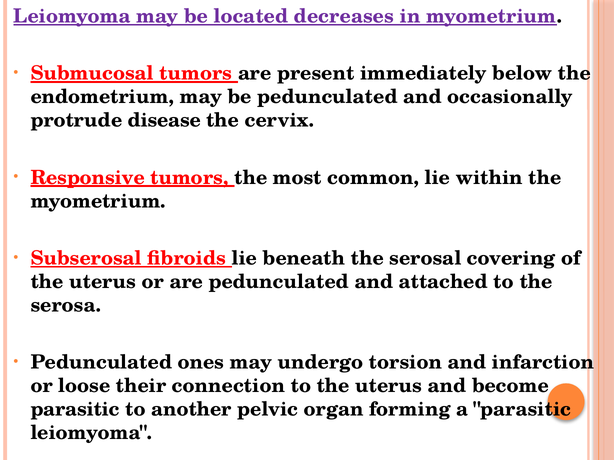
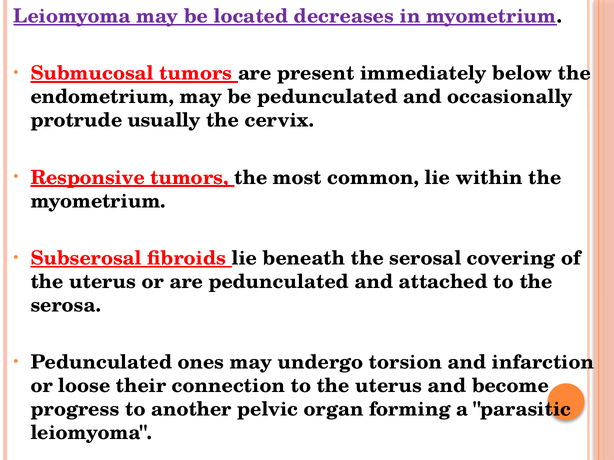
disease: disease -> usually (164, 120)
parasitic: parasitic -> progress (75, 410)
